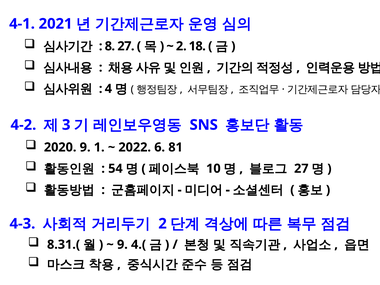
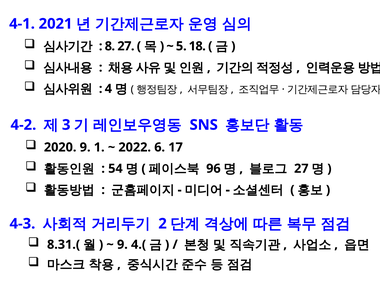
2: 2 -> 5 (181, 46)
81: 81 -> 17 (176, 147)
10: 10 -> 96 (213, 169)
